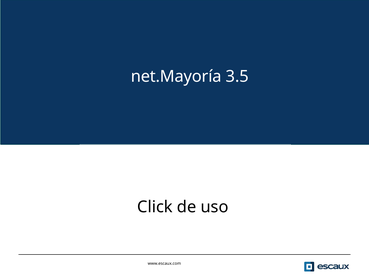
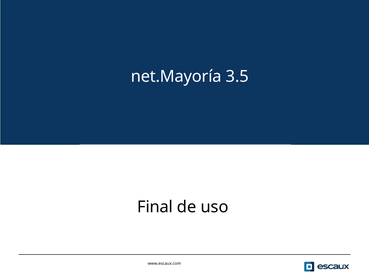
Click: Click -> Final (155, 207)
